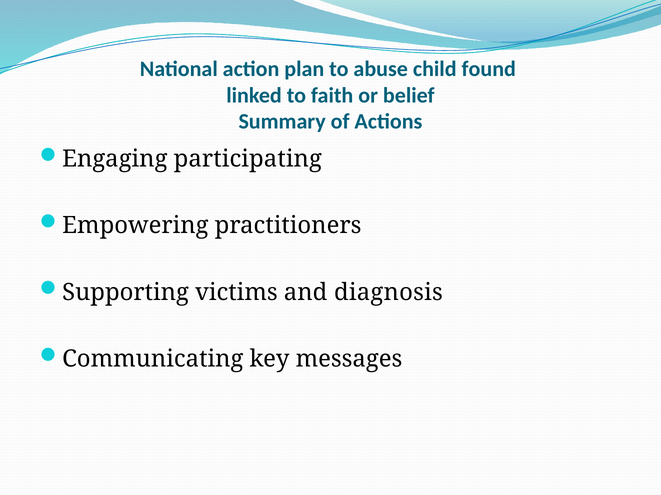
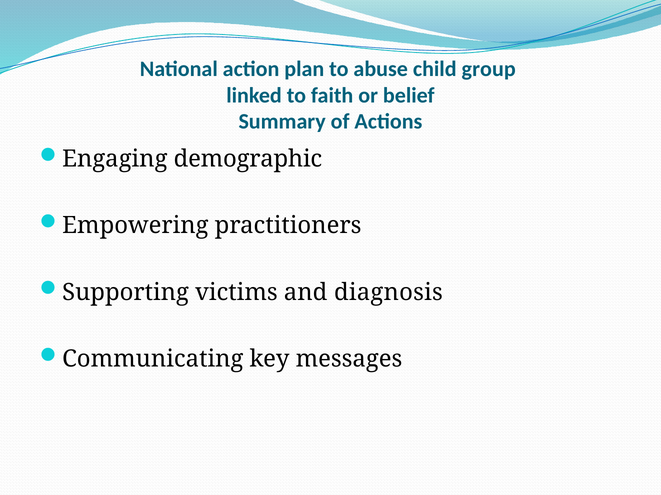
found: found -> group (489, 69)
participating: participating -> demographic (248, 159)
